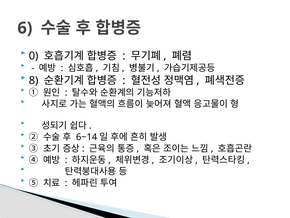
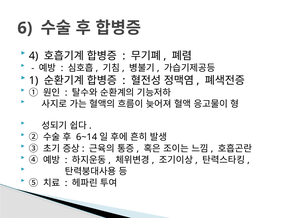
0: 0 -> 4 (34, 56)
8: 8 -> 1 (34, 80)
